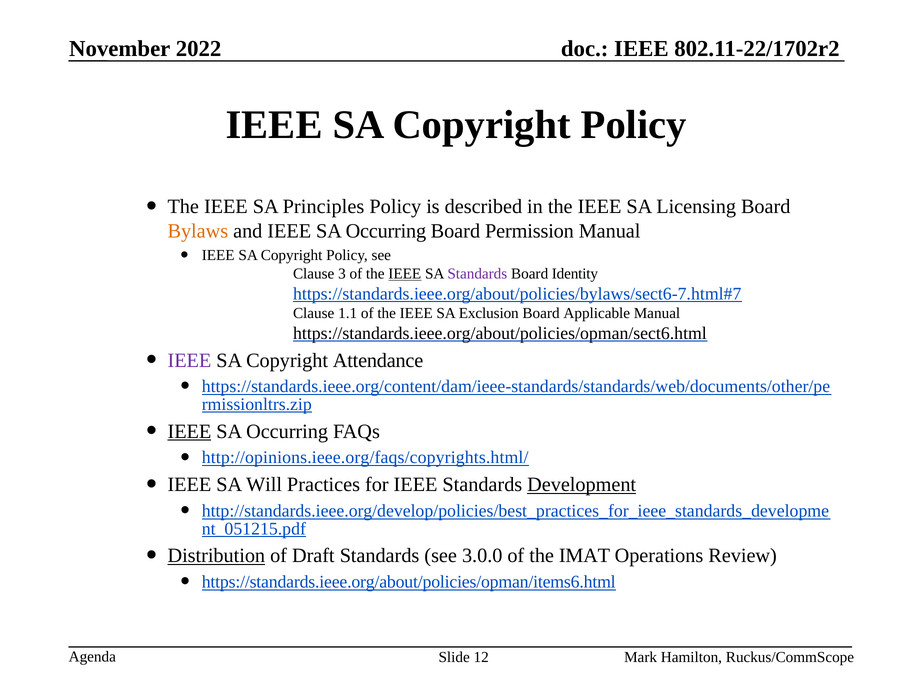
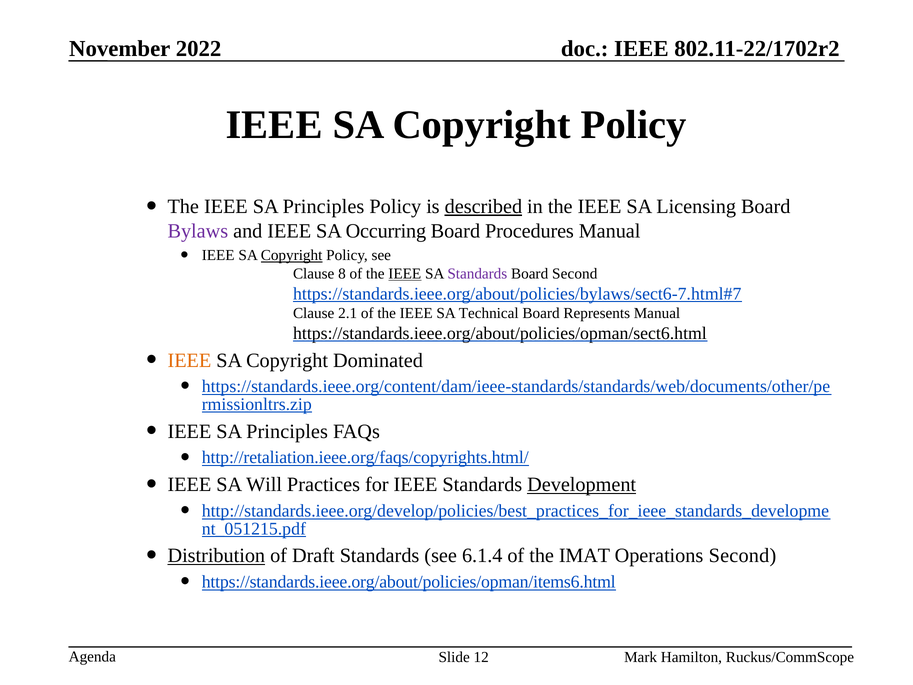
described underline: none -> present (483, 207)
Bylaws colour: orange -> purple (198, 231)
Permission: Permission -> Procedures (529, 231)
Copyright underline: none -> present (292, 255)
3: 3 -> 8 (342, 274)
Board Identity: Identity -> Second (575, 274)
1.1: 1.1 -> 2.1 (348, 313)
Exclusion: Exclusion -> Technical (489, 313)
Applicable: Applicable -> Represents (597, 313)
IEEE colour: purple -> orange (189, 360)
Attendance: Attendance -> Dominated (378, 360)
IEEE underline: present -> none (189, 431)
Occurring: Occurring -> Principles (287, 431)
http://opinions.ieee.org/faqs/copyrights.html/: http://opinions.ieee.org/faqs/copyrights.html/ -> http://retaliation.ieee.org/faqs/copyrights.html/ (365, 457)
3.0.0: 3.0.0 -> 6.1.4 (482, 556)
Operations Review: Review -> Second (742, 556)
